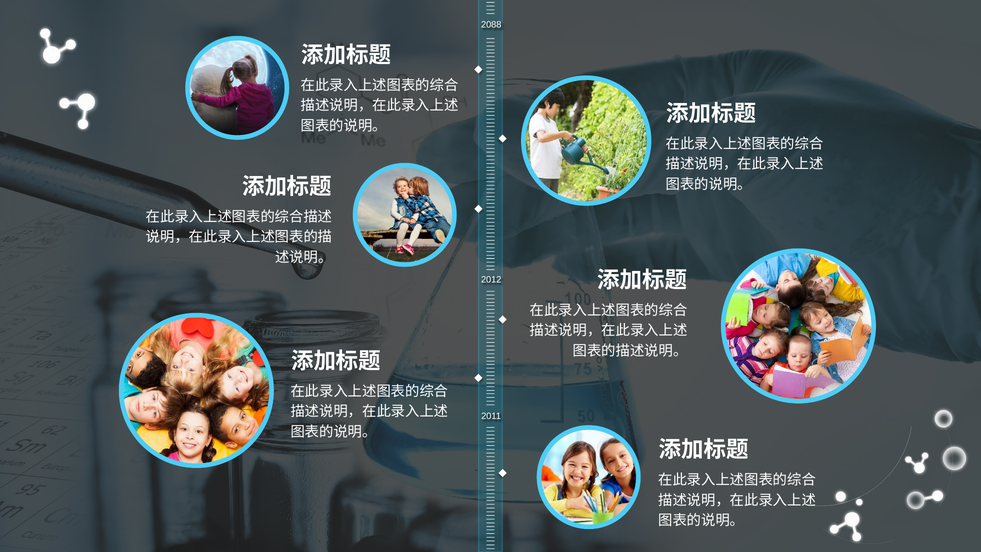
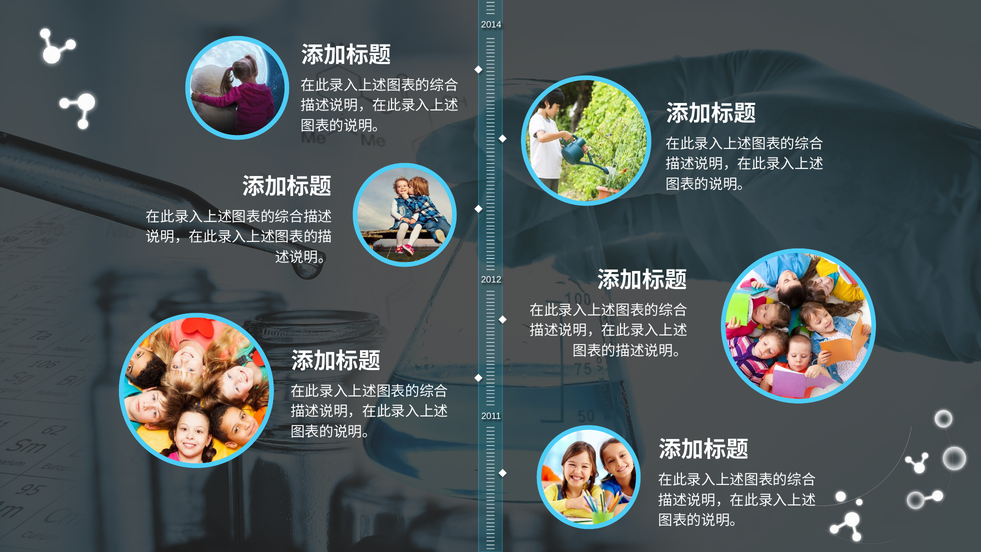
2088: 2088 -> 2014 (491, 25)
